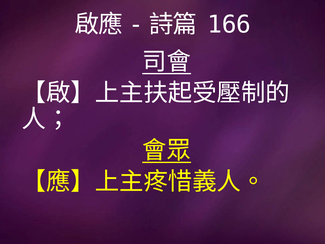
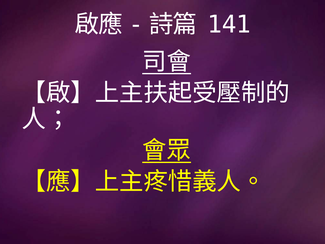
166: 166 -> 141 (229, 25)
